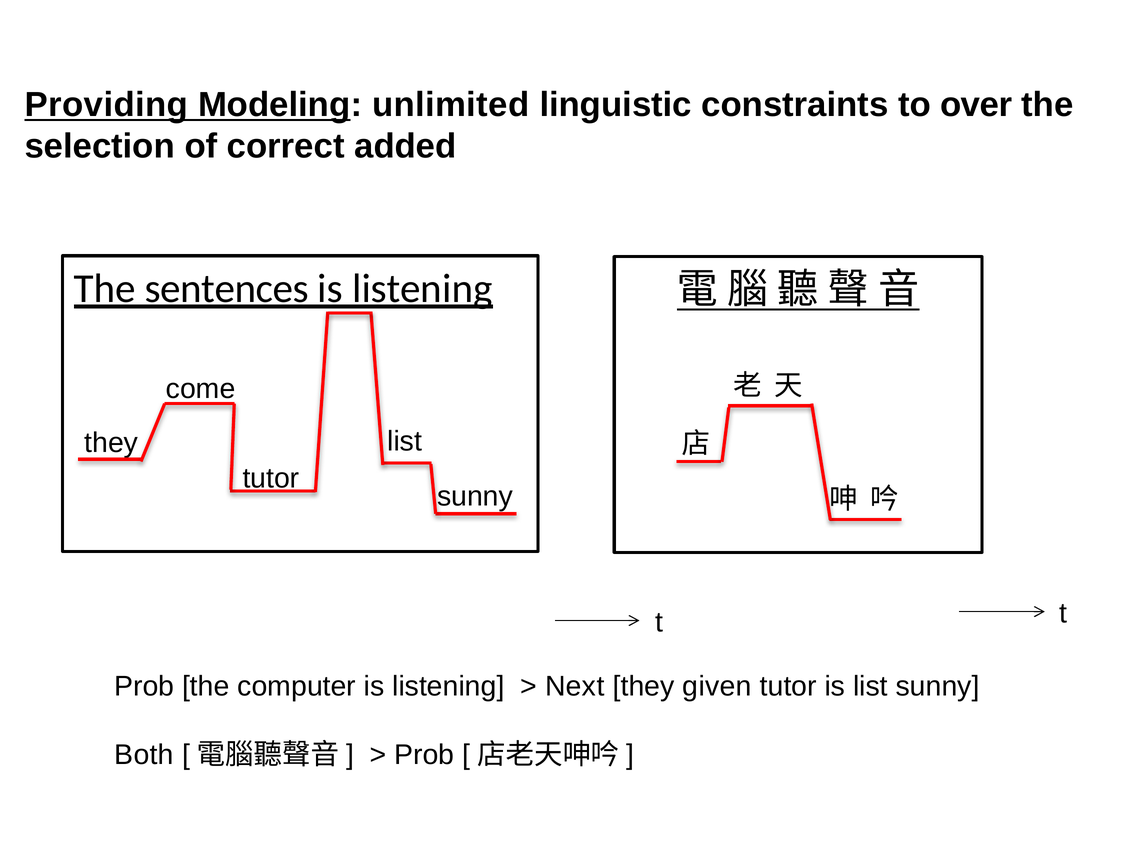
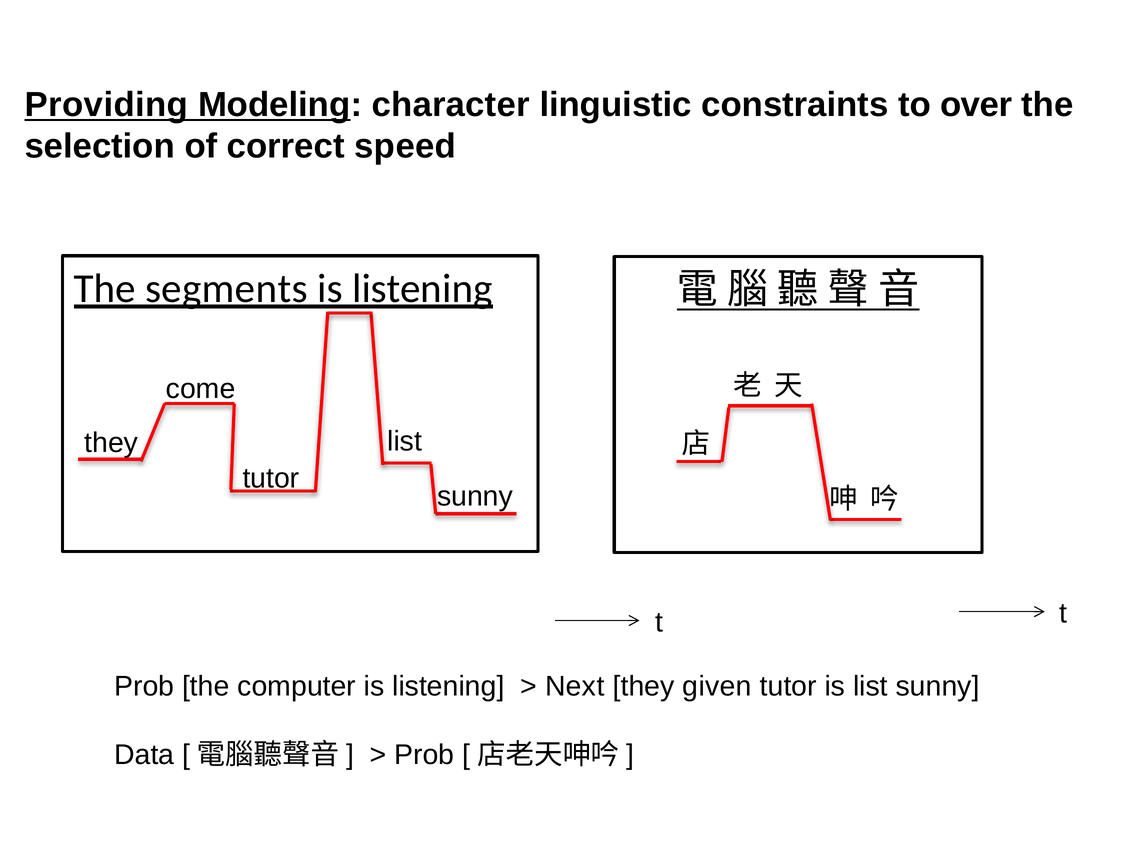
unlimited: unlimited -> character (451, 105)
added: added -> speed (405, 146)
sentences: sentences -> segments (226, 289)
Both: Both -> Data (144, 755)
